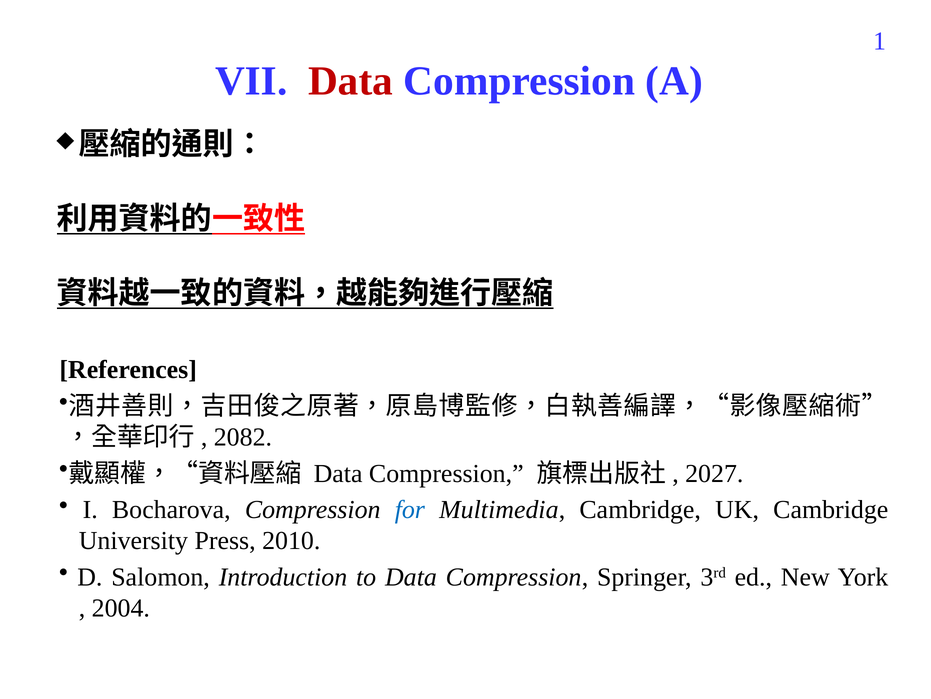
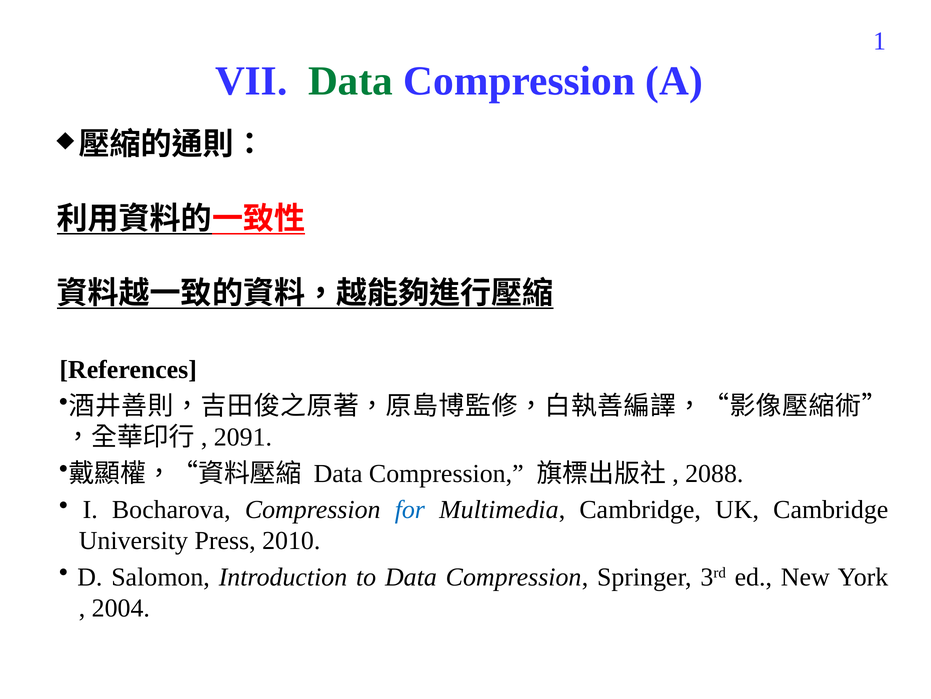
Data colour: red -> green (351, 81)
2082: 2082 -> 2091 (243, 437)
2027: 2027 -> 2088 (714, 473)
